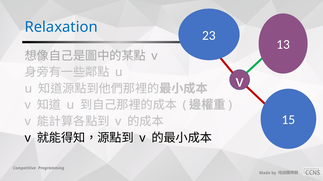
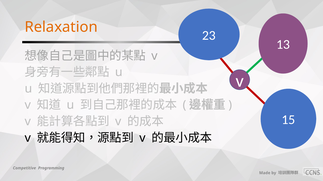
Relaxation colour: blue -> orange (61, 27)
